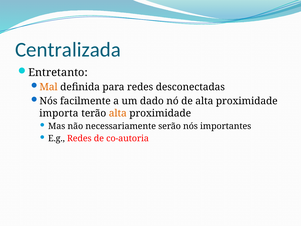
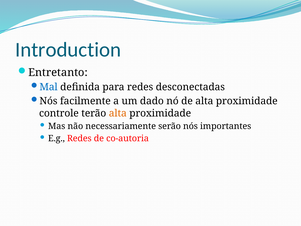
Centralizada: Centralizada -> Introduction (68, 50)
Mal colour: orange -> blue (49, 87)
importa: importa -> controle (59, 113)
